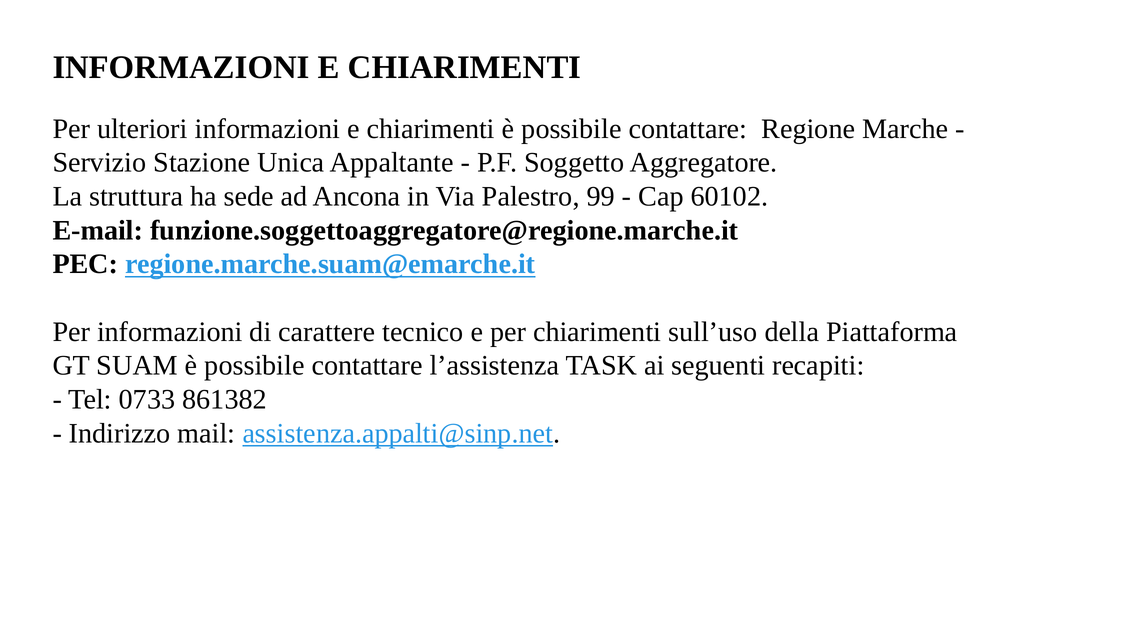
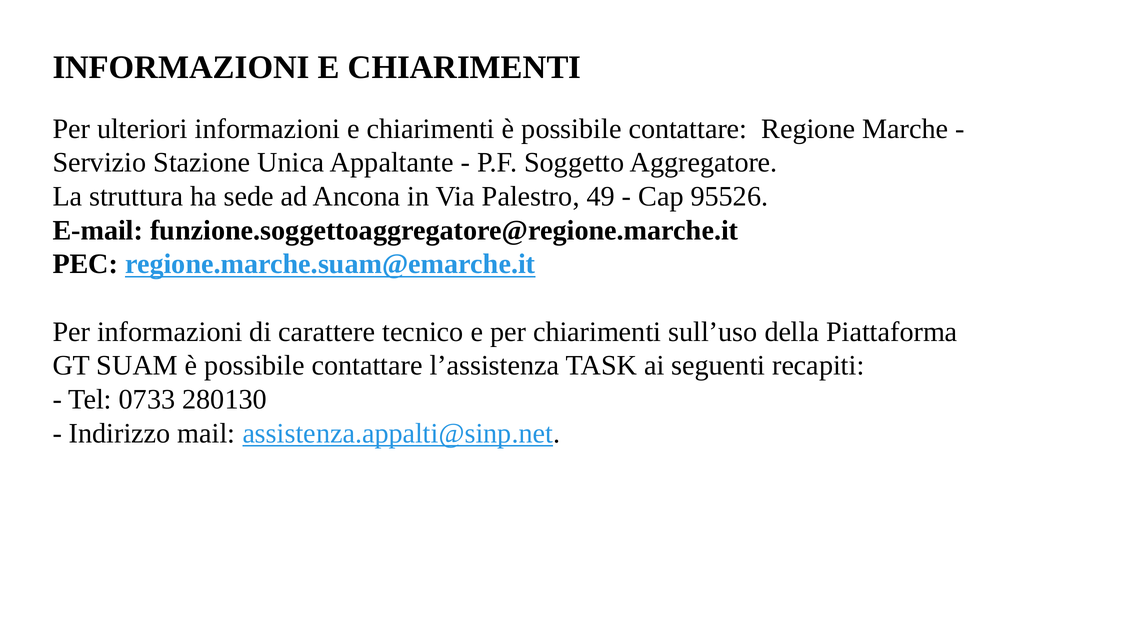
99: 99 -> 49 (601, 196)
60102: 60102 -> 95526 (729, 196)
861382: 861382 -> 280130 (225, 399)
